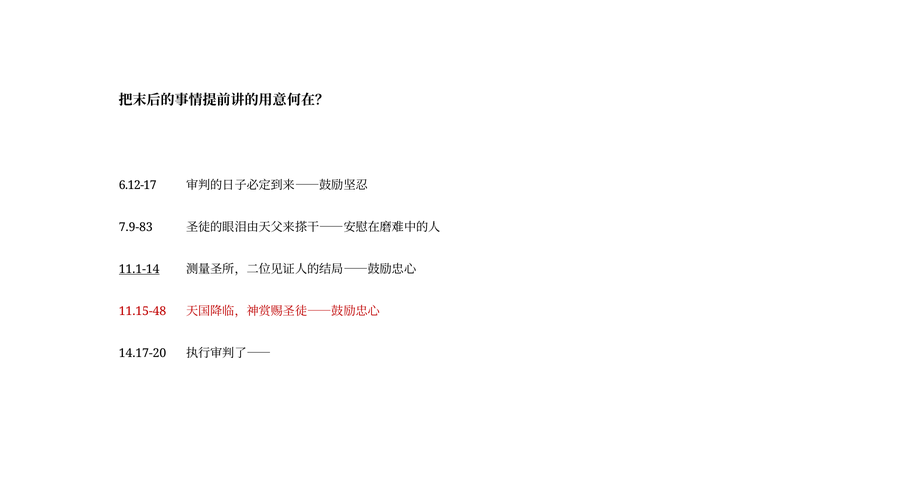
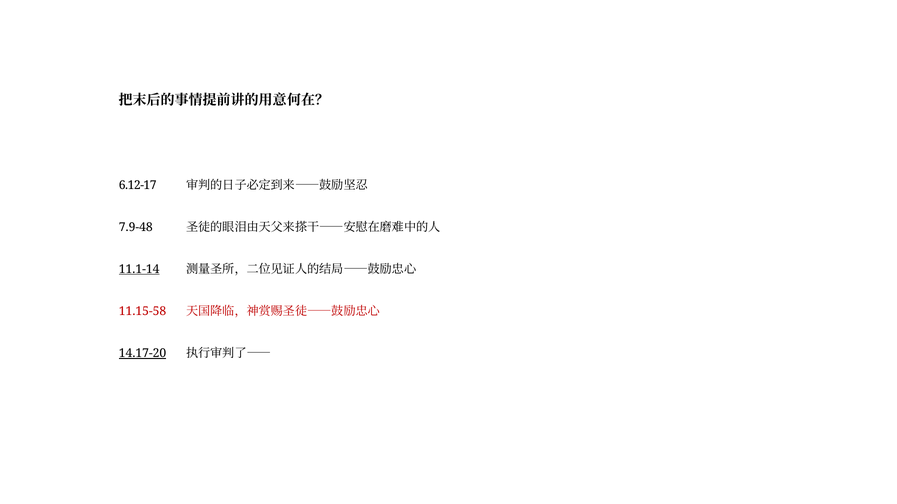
7.9-83: 7.9-83 -> 7.9-48 (136, 227)
11.15-48: 11.15-48 -> 11.15-58 (143, 312)
14.17-20 underline: none -> present (143, 354)
